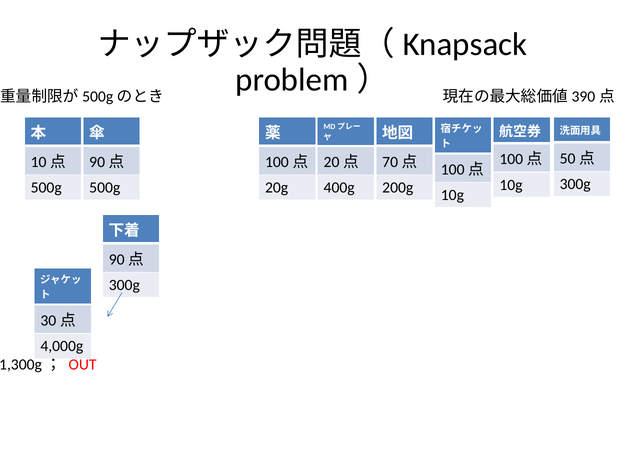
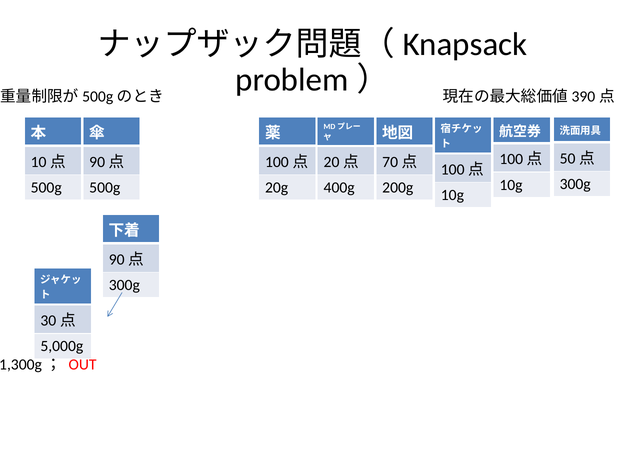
4,000g: 4,000g -> 5,000g (62, 347)
